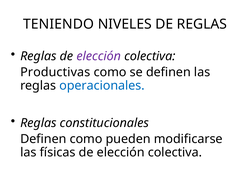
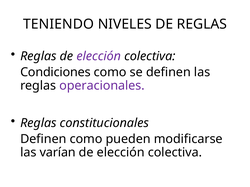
Productivas: Productivas -> Condiciones (55, 72)
operacionales colour: blue -> purple (102, 86)
físicas: físicas -> varían (58, 153)
